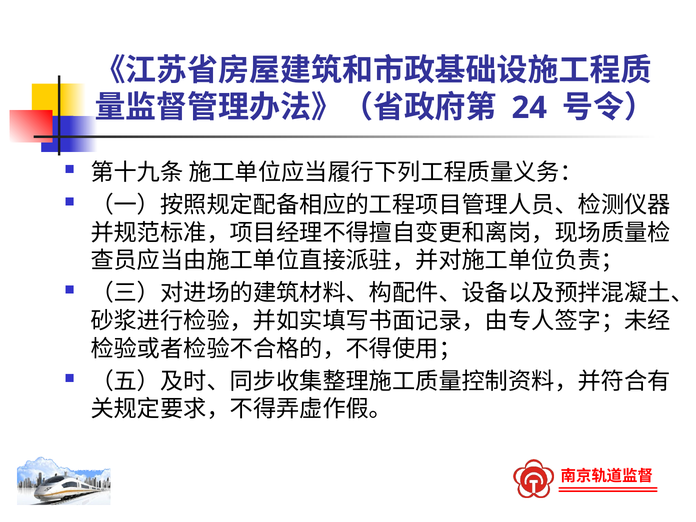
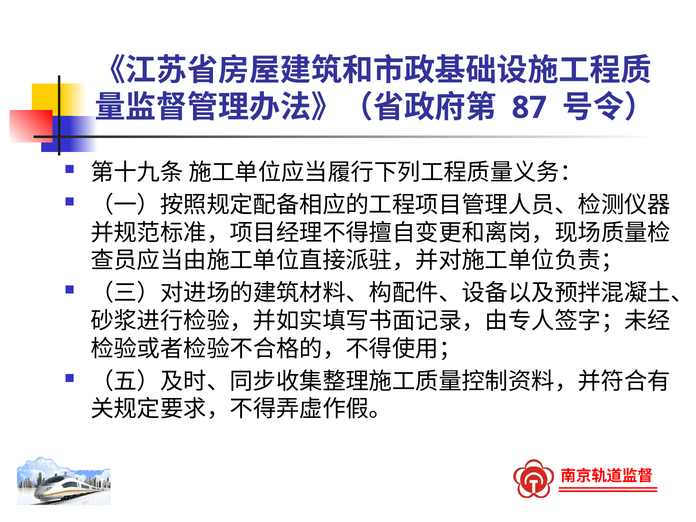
24: 24 -> 87 (529, 108)
